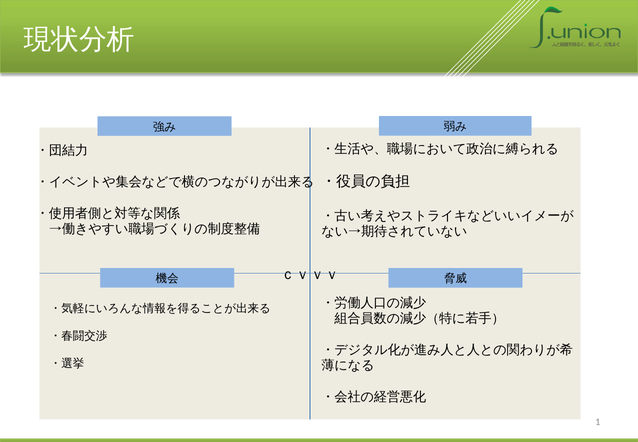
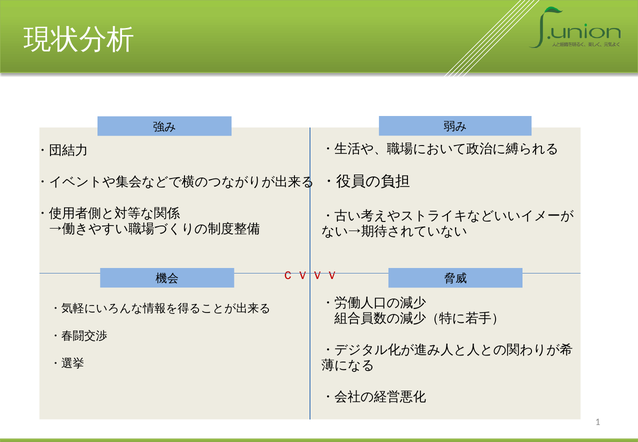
ｃｖｖｖ colour: black -> red (310, 274)
